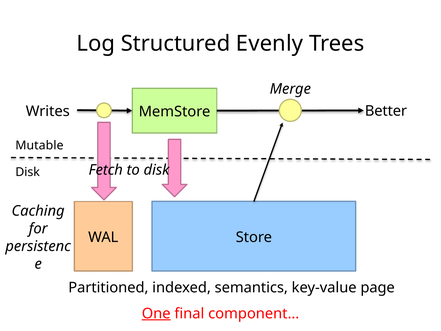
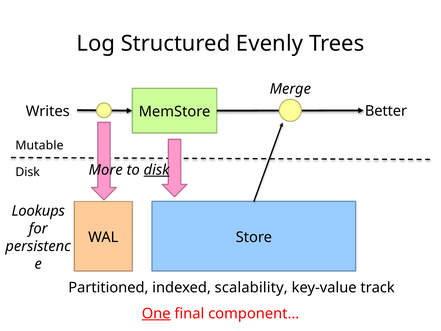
Fetch: Fetch -> More (106, 170)
disk underline: none -> present (157, 170)
Caching: Caching -> Lookups (38, 211)
semantics: semantics -> scalability (251, 287)
page: page -> track (378, 287)
